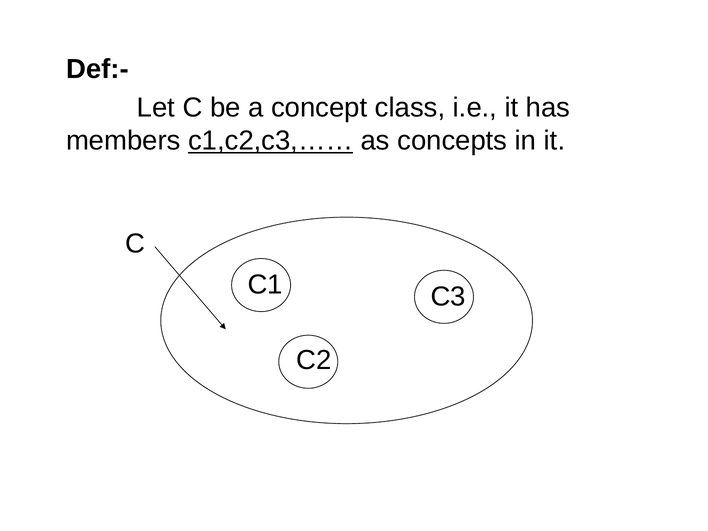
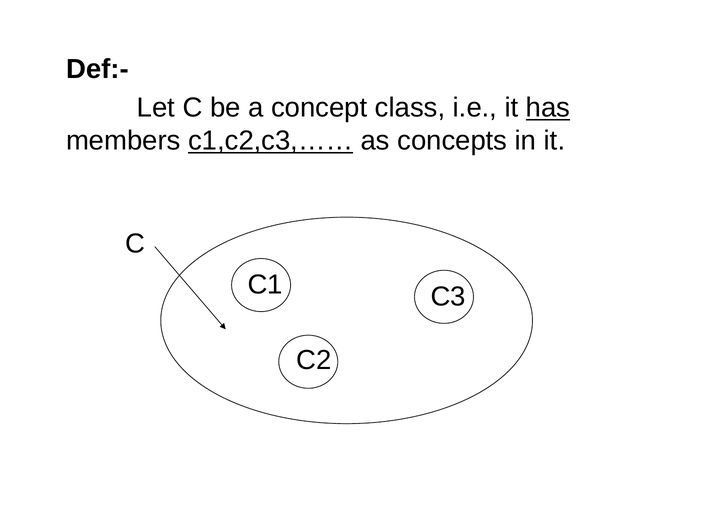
has underline: none -> present (548, 108)
